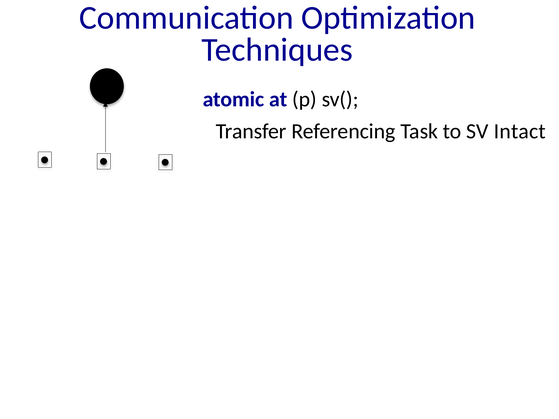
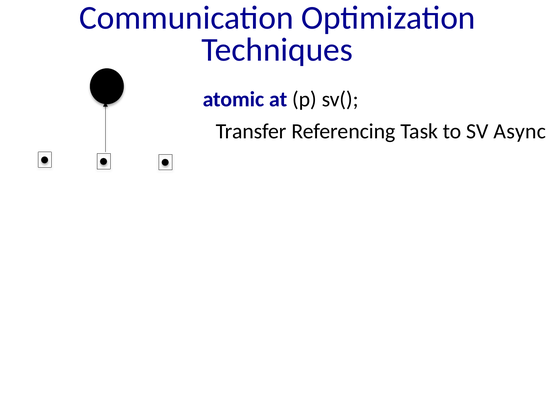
Intact: Intact -> Async (520, 131)
